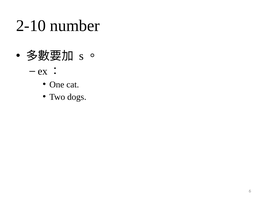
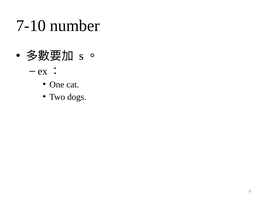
2-10: 2-10 -> 7-10 (31, 26)
